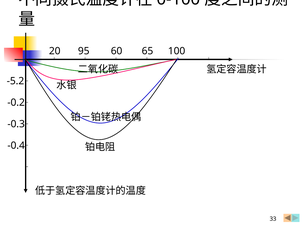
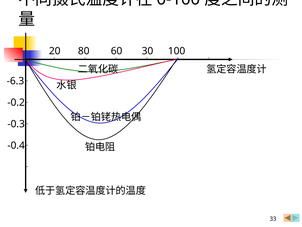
95: 95 -> 80 (84, 51)
65: 65 -> 30 (148, 51)
-5.2: -5.2 -> -6.3 (15, 81)
